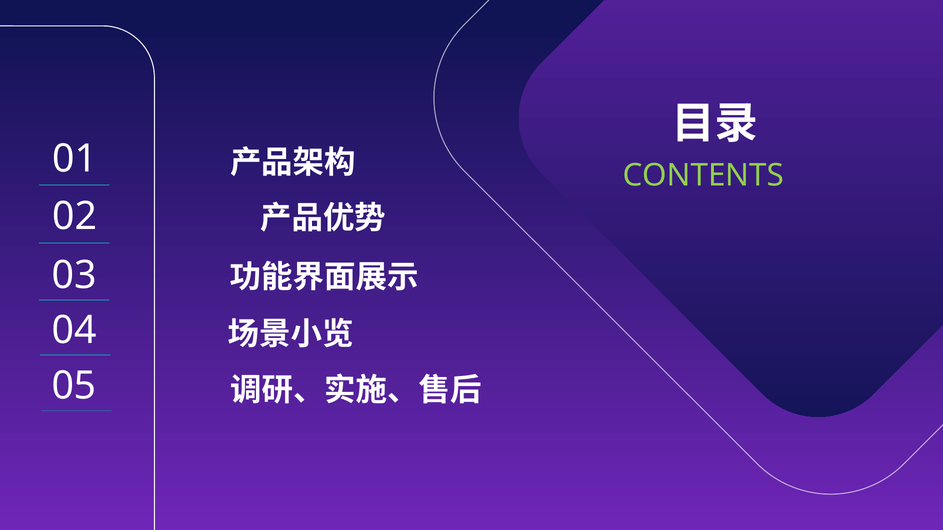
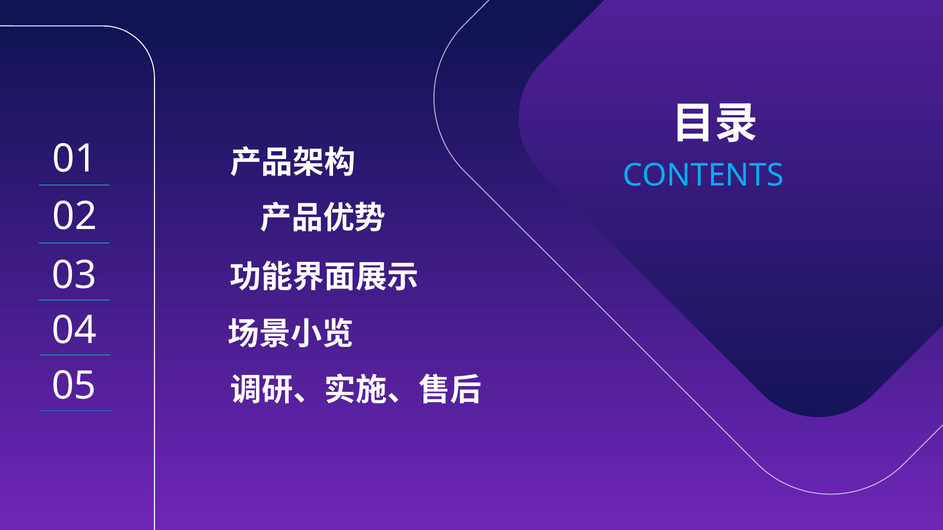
CONTENTS colour: light green -> light blue (703, 176)
